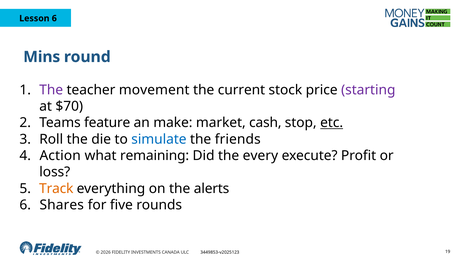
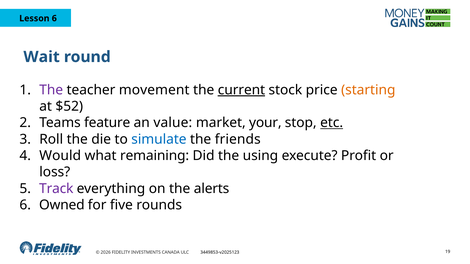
Mins: Mins -> Wait (42, 57)
current underline: none -> present (241, 90)
starting colour: purple -> orange (368, 90)
$70: $70 -> $52 (69, 106)
make: make -> value (173, 123)
cash: cash -> your (265, 123)
Action: Action -> Would (60, 156)
every: every -> using (260, 156)
Track colour: orange -> purple (56, 189)
Shares: Shares -> Owned (62, 205)
